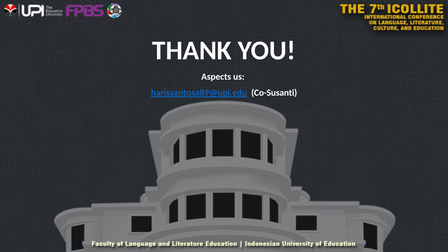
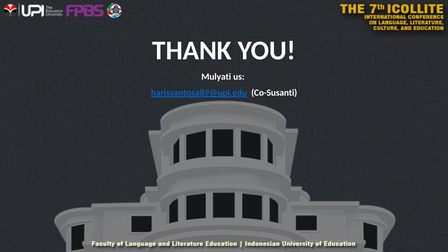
Aspects: Aspects -> Mulyati (216, 77)
